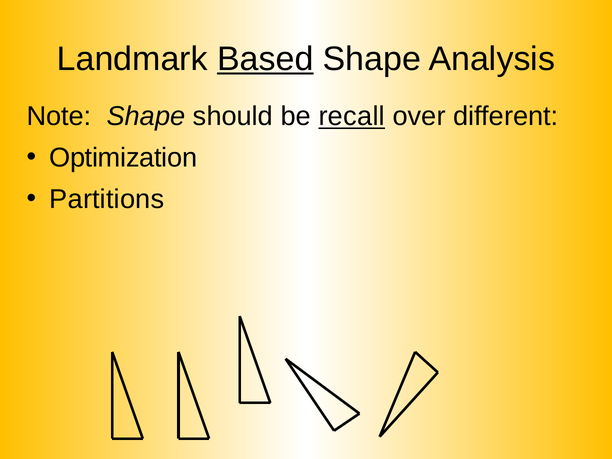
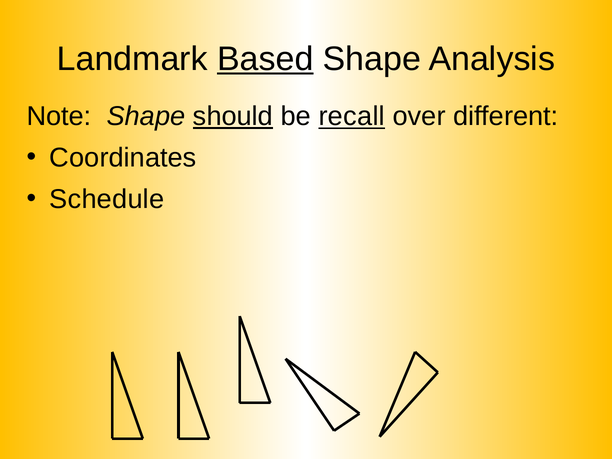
should underline: none -> present (233, 116)
Optimization: Optimization -> Coordinates (123, 158)
Partitions: Partitions -> Schedule (107, 199)
